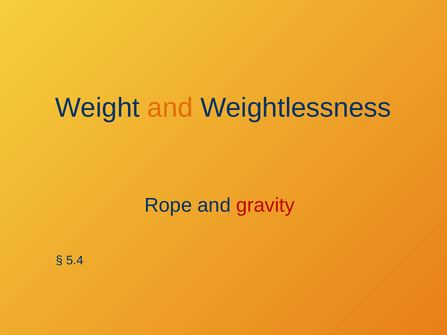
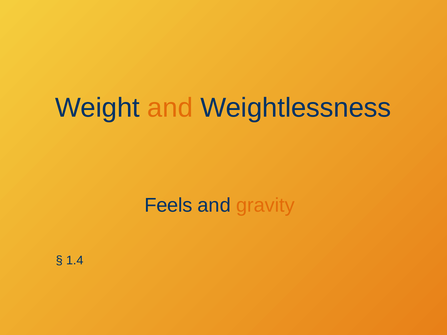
Rope: Rope -> Feels (168, 206)
gravity colour: red -> orange (266, 206)
5.4: 5.4 -> 1.4 (75, 261)
